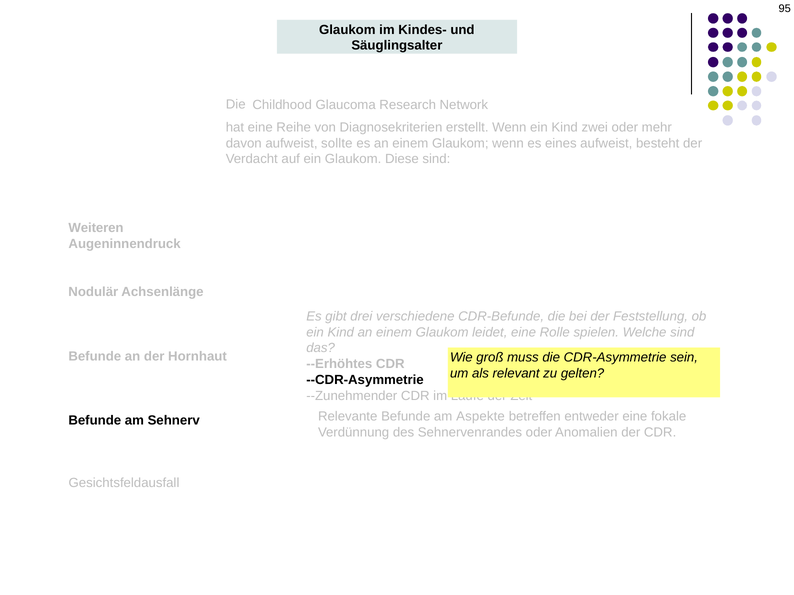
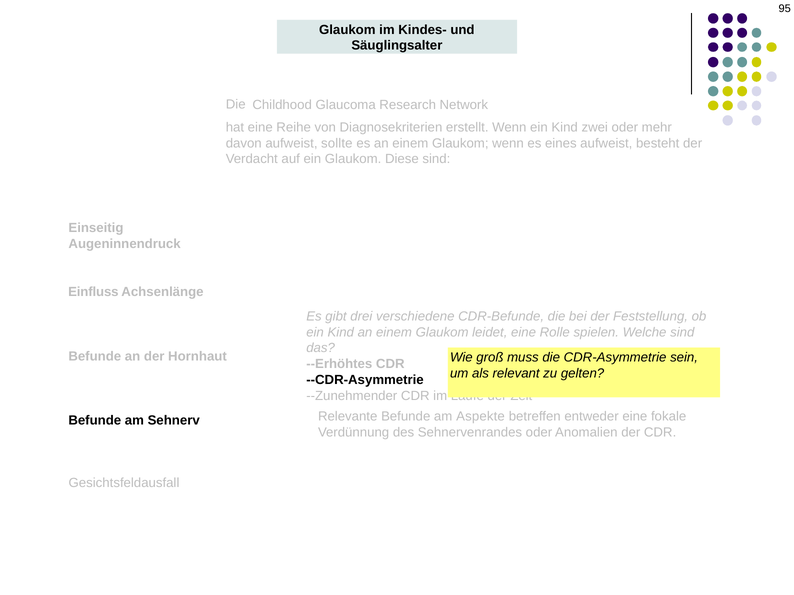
Weiteren: Weiteren -> Einseitig (96, 228)
Nodulär: Nodulär -> Einfluss (93, 292)
